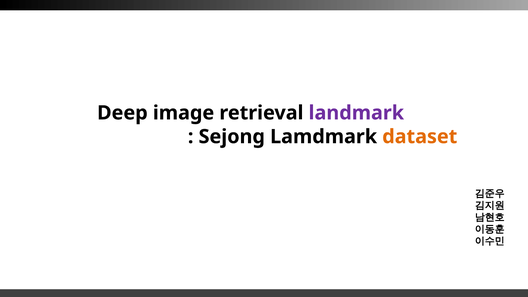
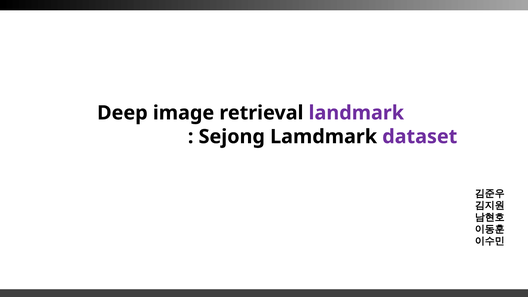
dataset colour: orange -> purple (420, 137)
